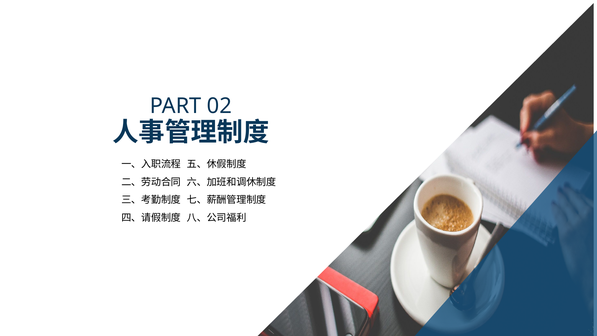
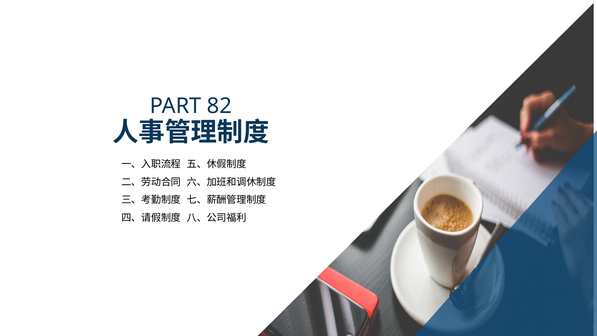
02: 02 -> 82 (219, 106)
